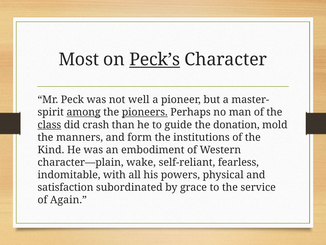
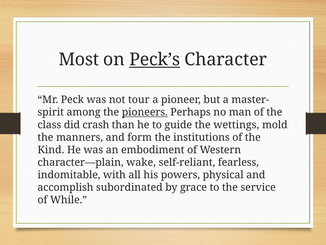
well: well -> tour (139, 100)
among underline: present -> none (84, 112)
class underline: present -> none (49, 125)
donation: donation -> wettings (236, 125)
satisfaction: satisfaction -> accomplish (65, 187)
Again: Again -> While (69, 199)
